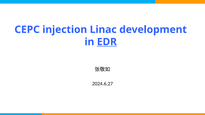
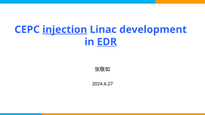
injection underline: none -> present (65, 30)
